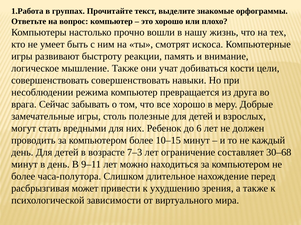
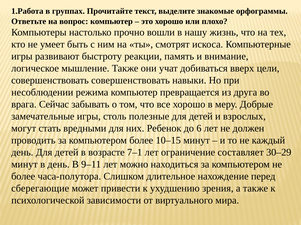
кости: кости -> вверх (242, 69)
7–3: 7–3 -> 7–1 (135, 153)
30–68: 30–68 -> 30–29 (279, 153)
расбрызгивая: расбрызгивая -> сберегающие (40, 189)
